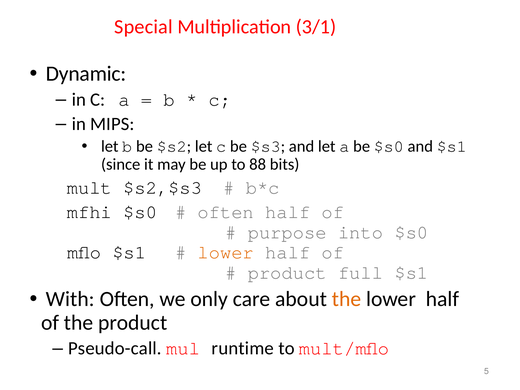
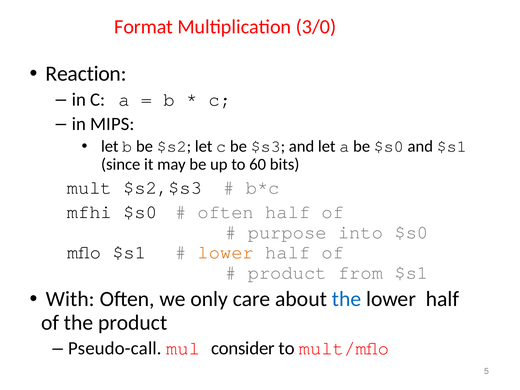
Special: Special -> Format (144, 27)
3/1: 3/1 -> 3/0 (316, 27)
Dynamic: Dynamic -> Reaction (86, 74)
88: 88 -> 60 (258, 164)
full: full -> from (361, 273)
the colour: orange -> blue (347, 299)
runtime: runtime -> consider (243, 348)
